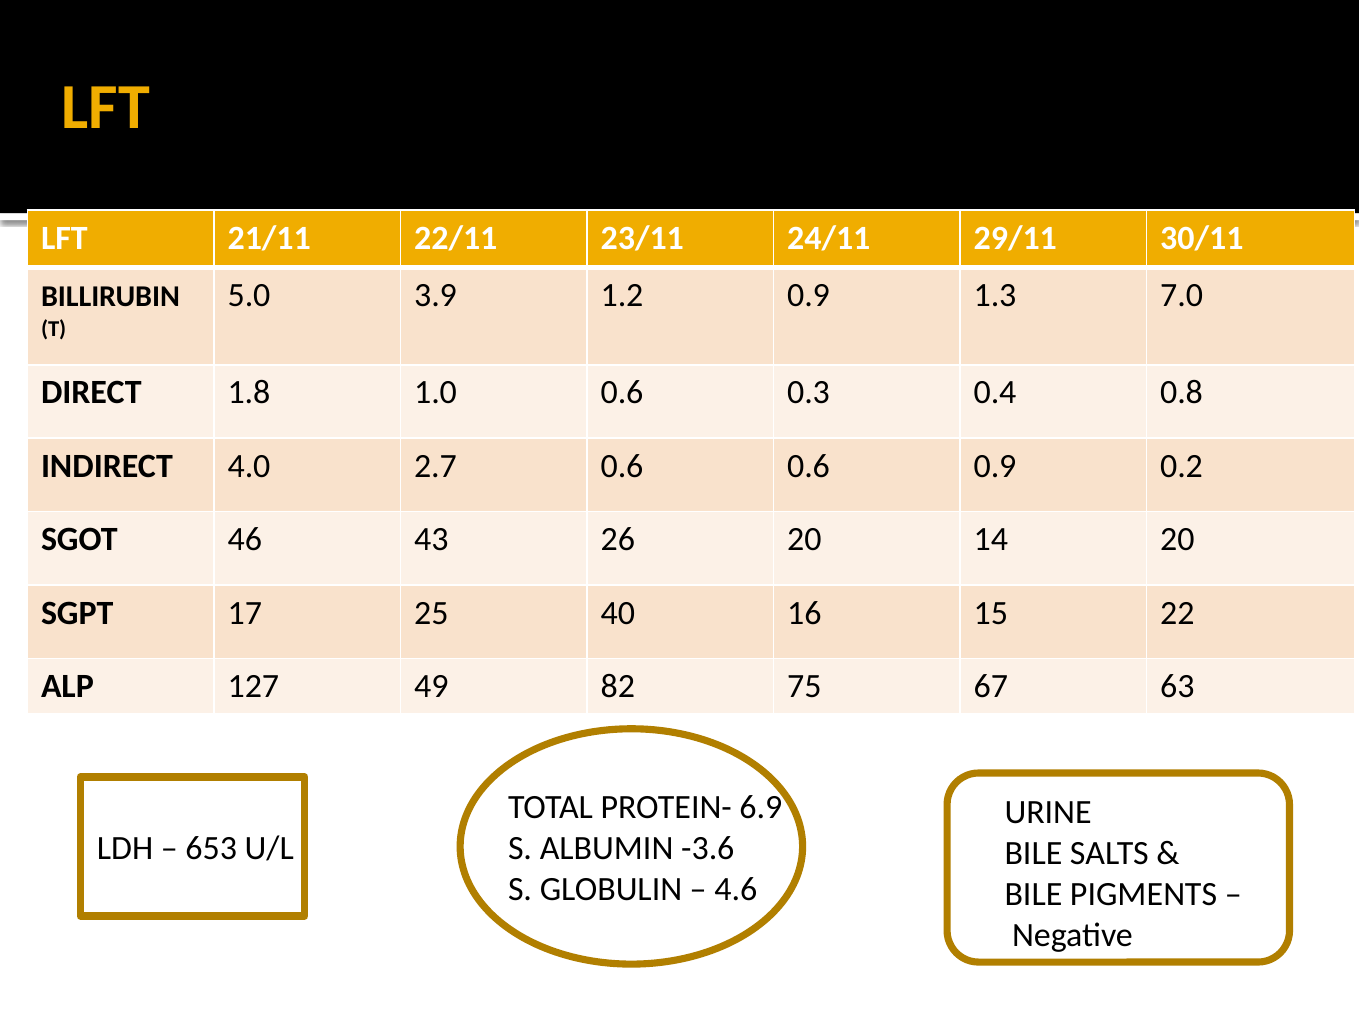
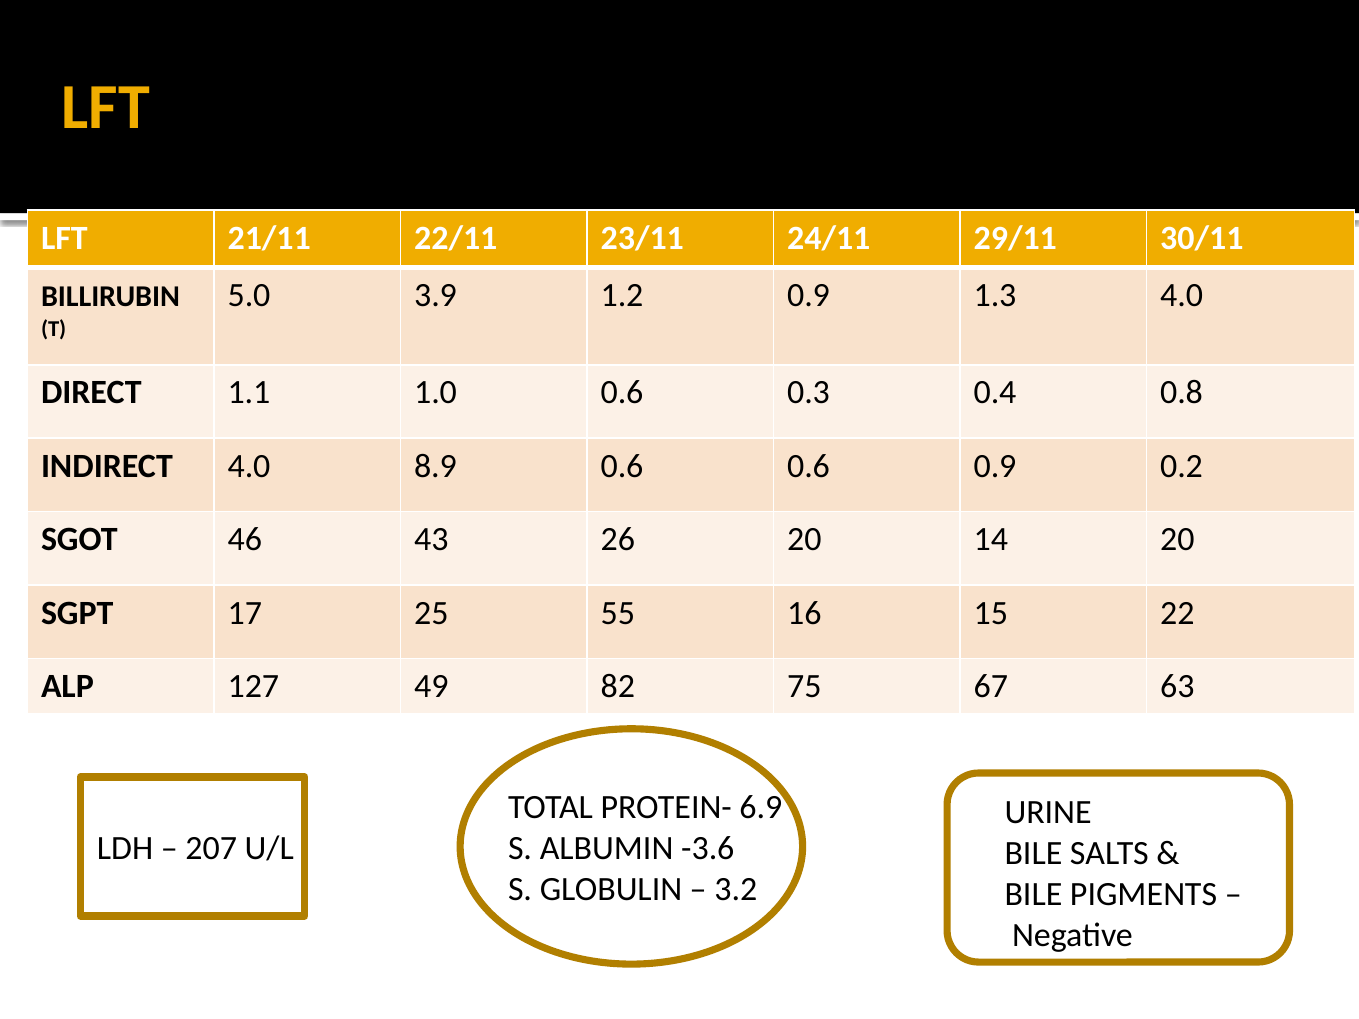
1.3 7.0: 7.0 -> 4.0 (1182, 295)
1.8: 1.8 -> 1.1 (249, 393)
2.7: 2.7 -> 8.9 (436, 466)
40: 40 -> 55 (618, 613)
653: 653 -> 207 (211, 849)
4.6: 4.6 -> 3.2 (736, 889)
